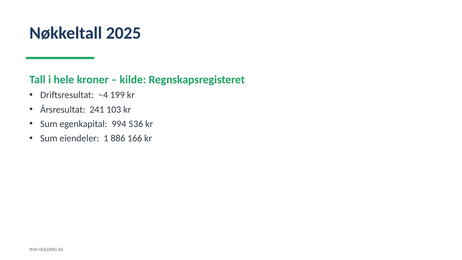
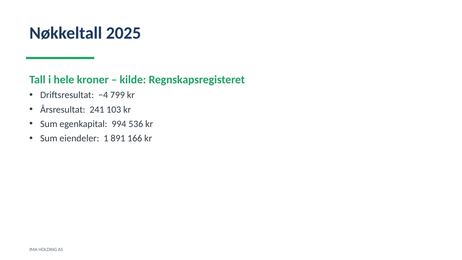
199: 199 -> 799 (117, 95)
886: 886 -> 891 (118, 138)
